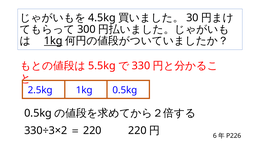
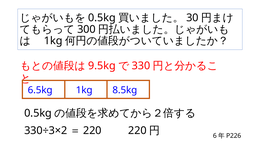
4.5kg: 4.5kg -> 0.5kg (102, 18)
1kg underline: present -> none (53, 41)
5.5kg: 5.5kg -> 9.5kg (102, 66)
2.5kg: 2.5kg -> 6.5kg (40, 90)
1kg 0.5kg: 0.5kg -> 8.5kg (125, 90)
